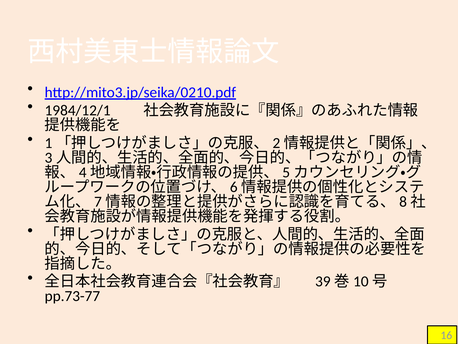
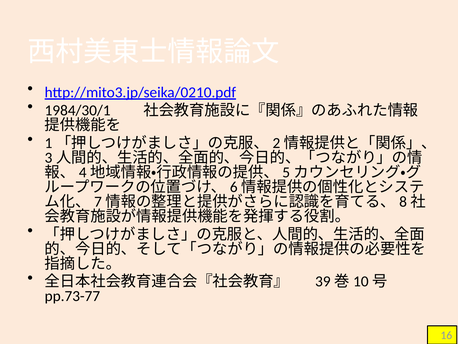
1984/12/1: 1984/12/1 -> 1984/30/1 (78, 110)
